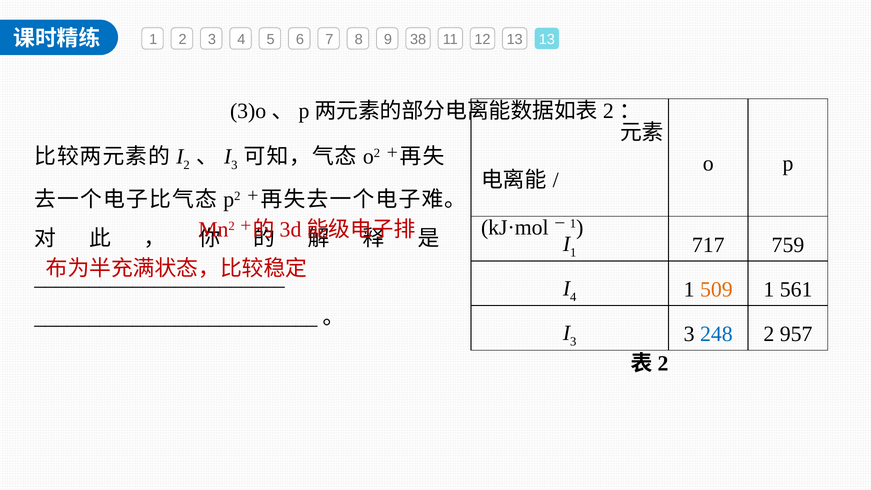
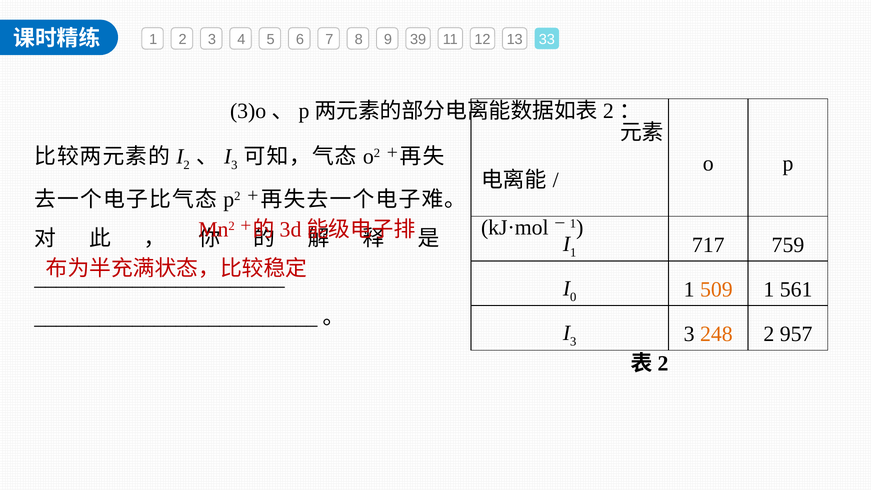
38: 38 -> 39 (418, 39)
13 13: 13 -> 33 (547, 39)
4: 4 -> 0 (573, 297)
248 colour: blue -> orange (716, 334)
